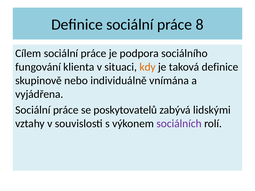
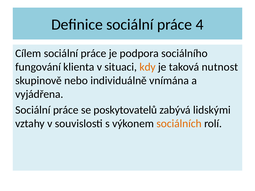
8: 8 -> 4 (200, 25)
taková definice: definice -> nutnost (220, 67)
sociálních colour: purple -> orange (179, 124)
